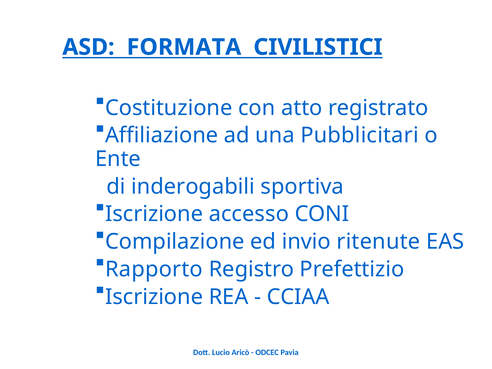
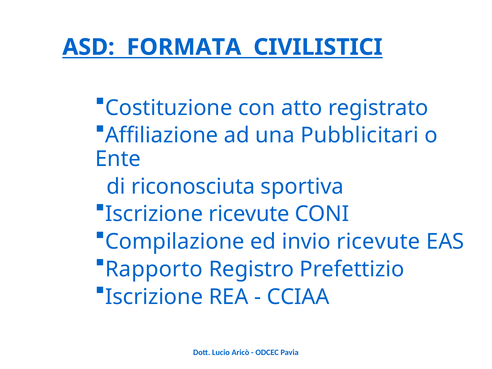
inderogabili: inderogabili -> riconosciuta (193, 187)
Iscrizione accesso: accesso -> ricevute (249, 214)
invio ritenute: ritenute -> ricevute (378, 242)
